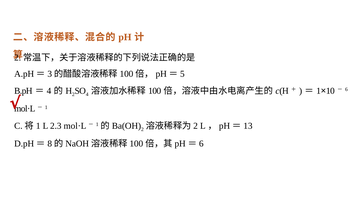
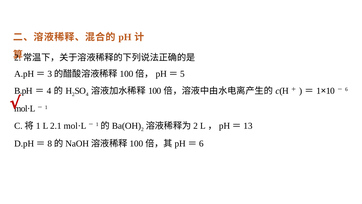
2.3: 2.3 -> 2.1 (56, 126)
